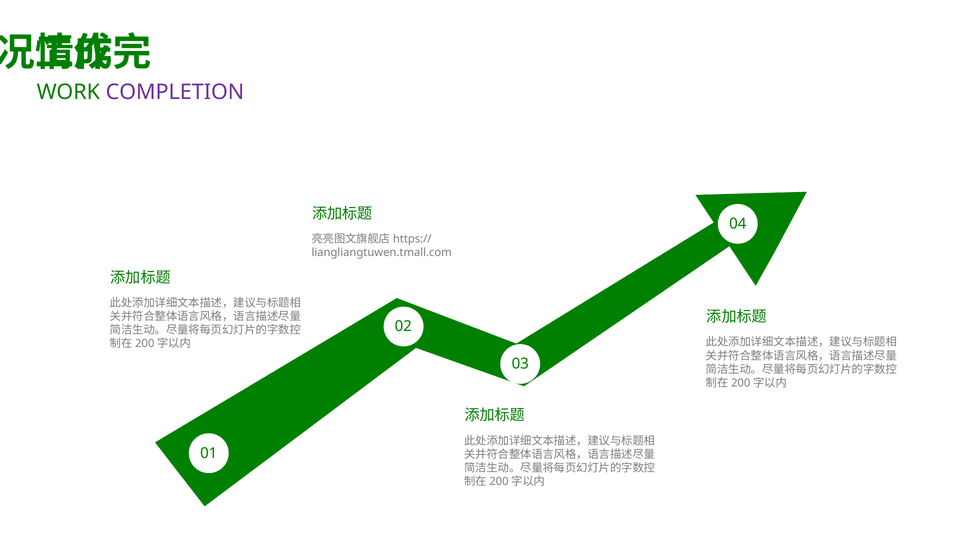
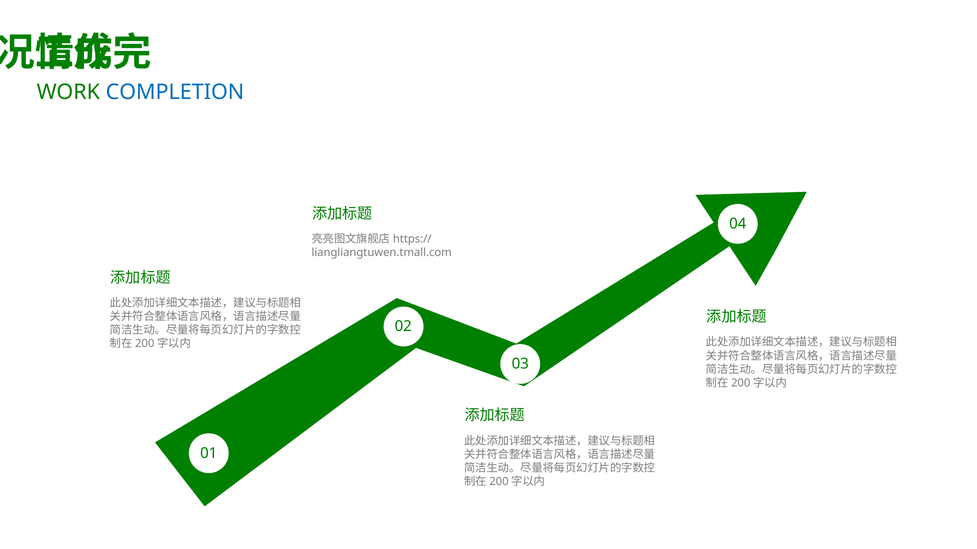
COMPLETION colour: purple -> blue (175, 92)
